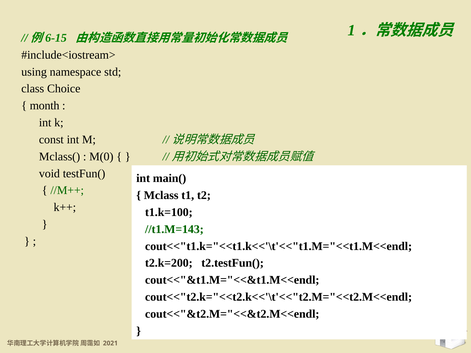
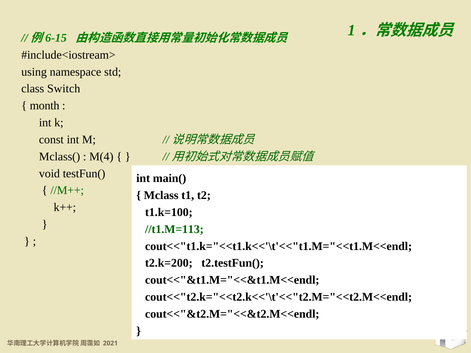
Choice: Choice -> Switch (64, 89)
M(0: M(0 -> M(4 (101, 157)
//t1.M=143: //t1.M=143 -> //t1.M=113 (174, 229)
